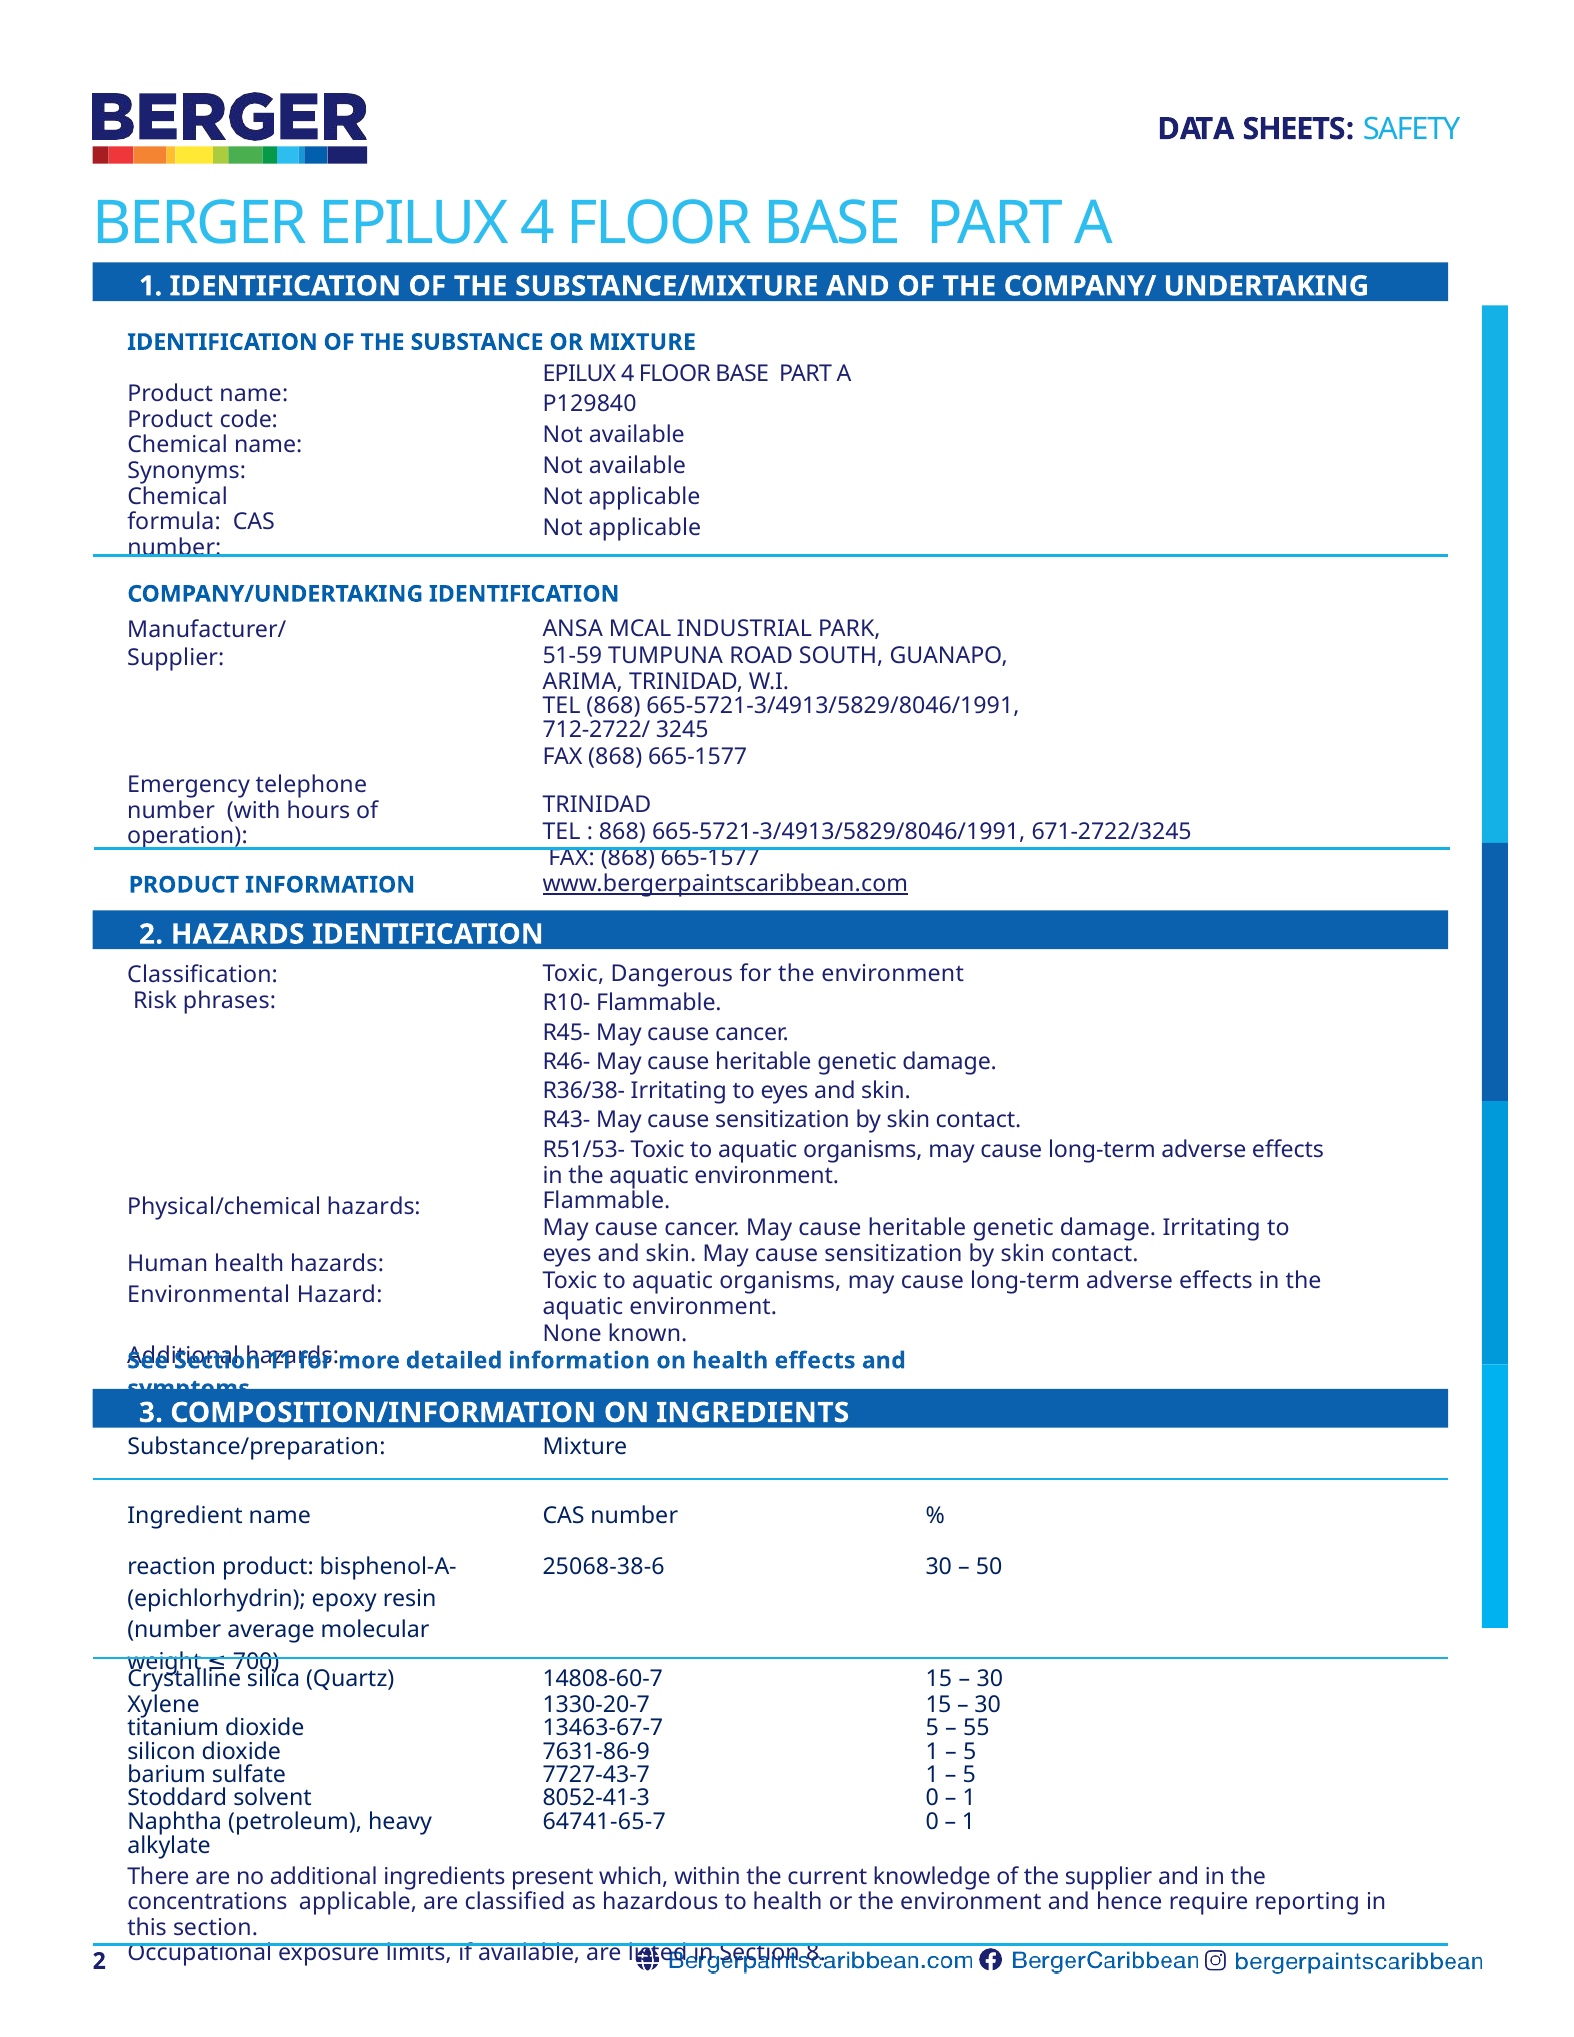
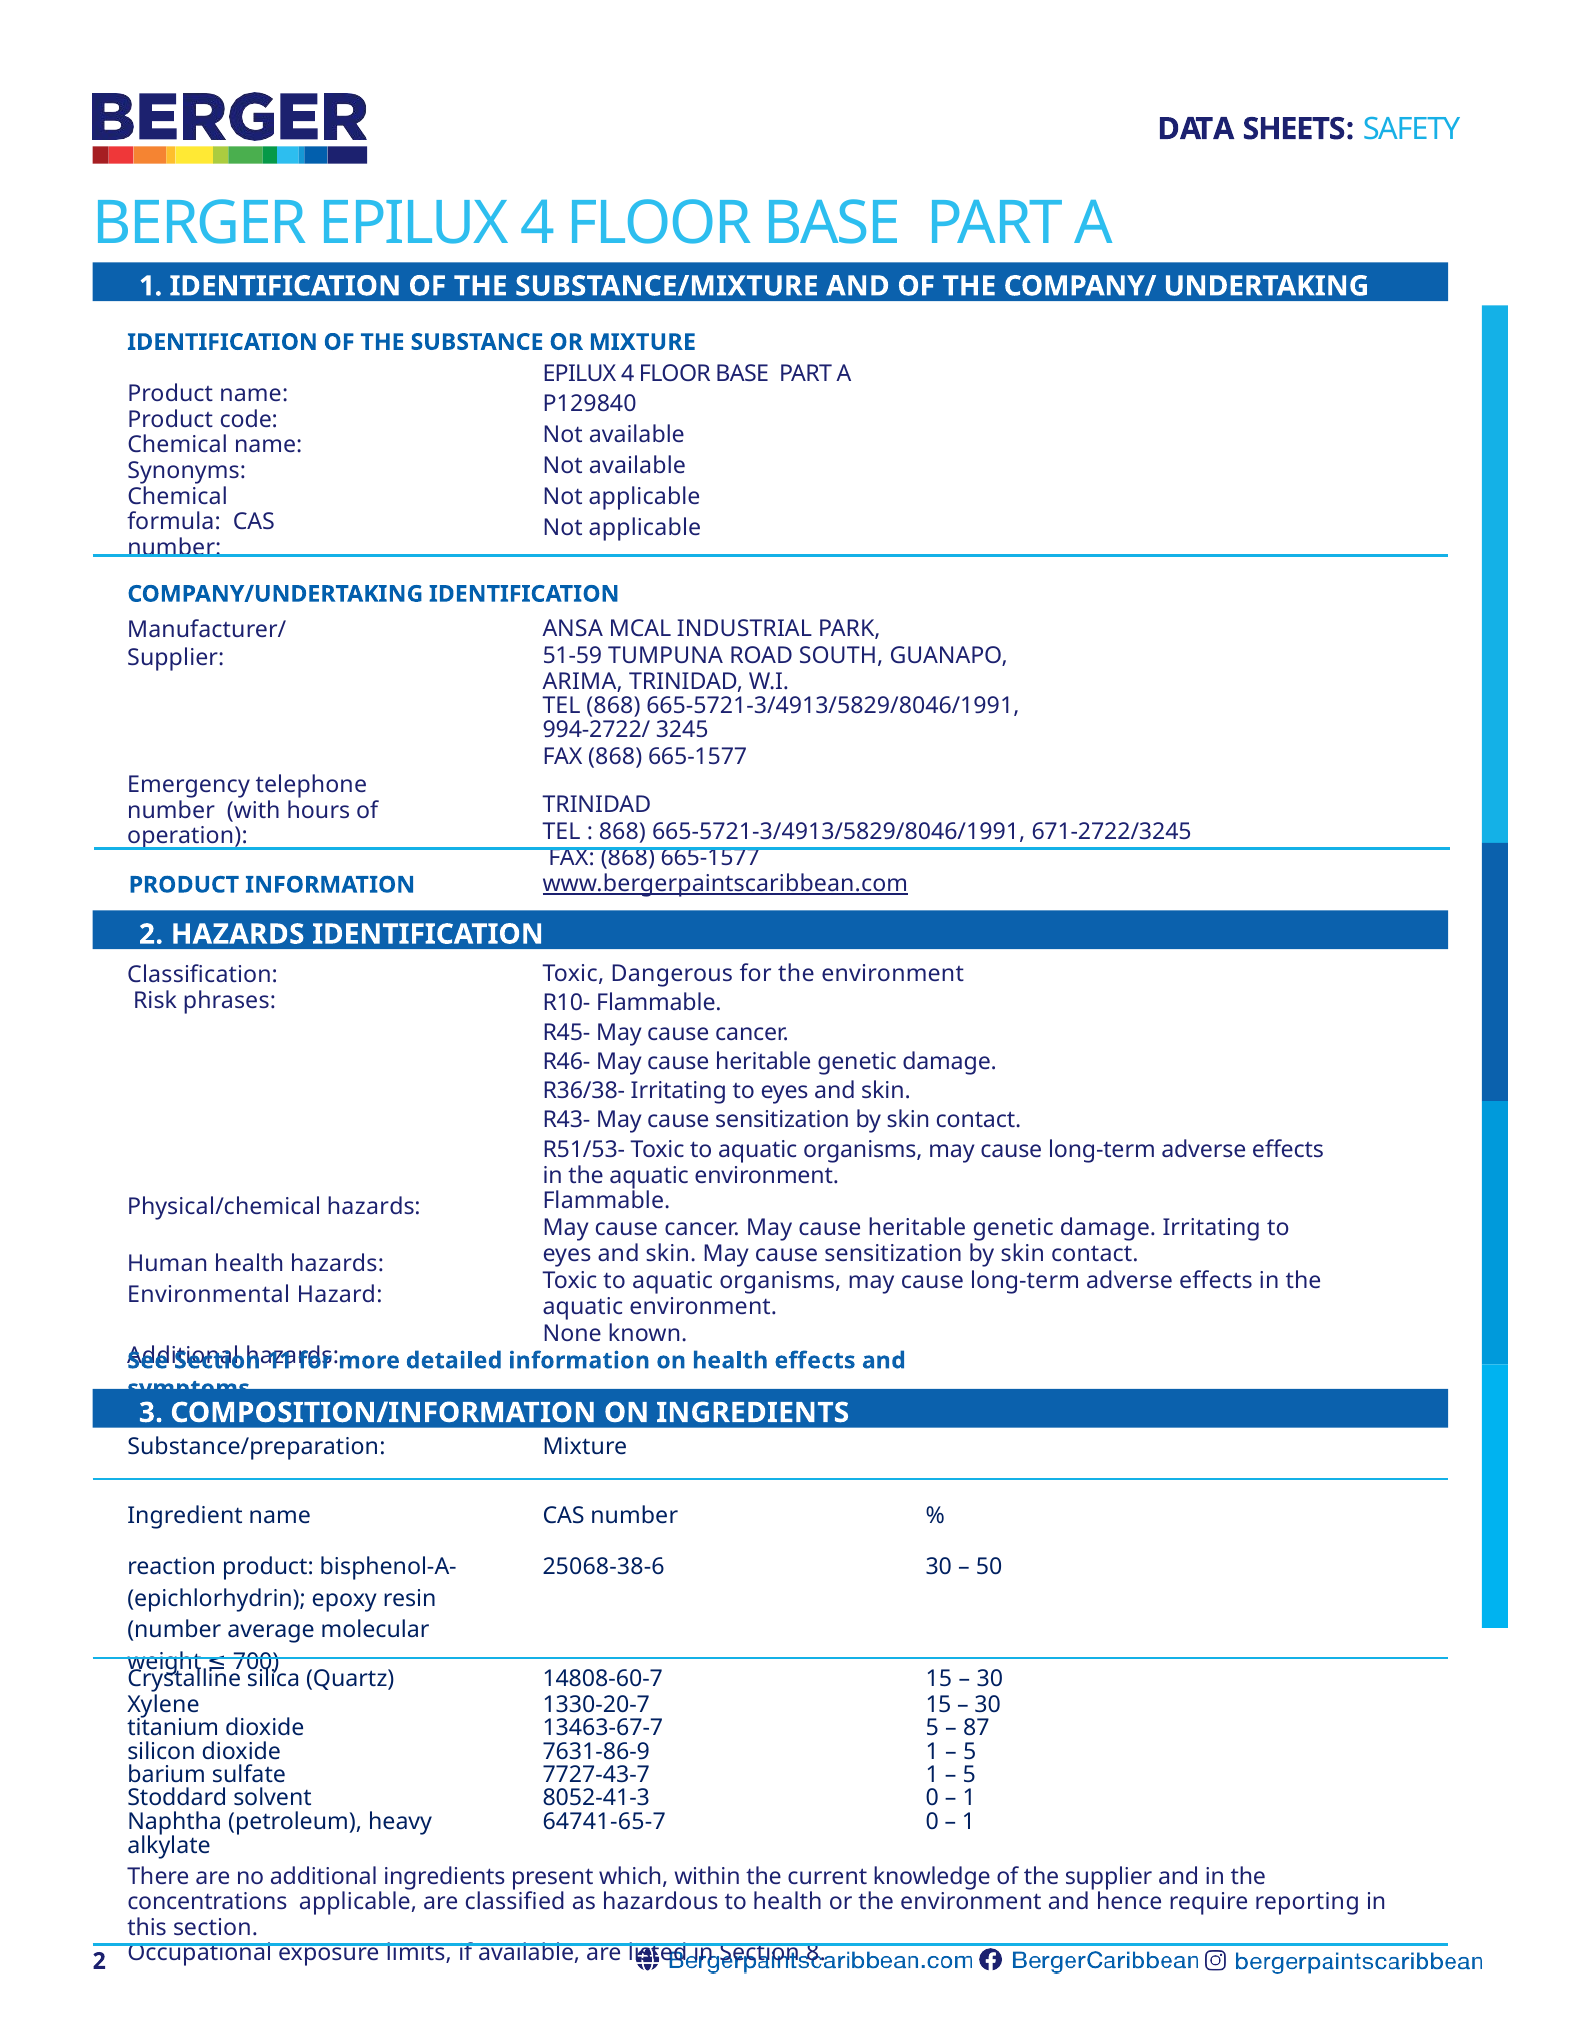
712-2722/: 712-2722/ -> 994-2722/ (596, 730)
55: 55 -> 87 (976, 1728)
